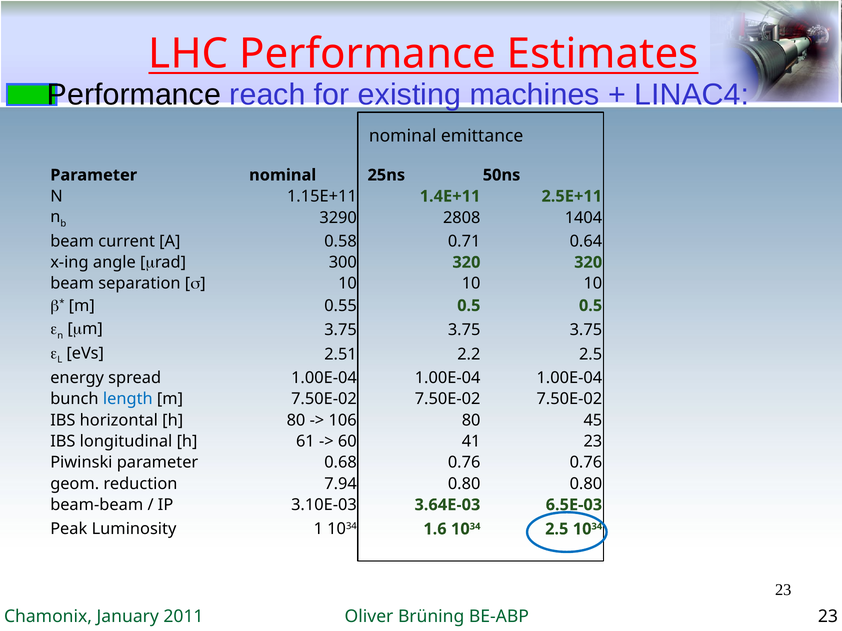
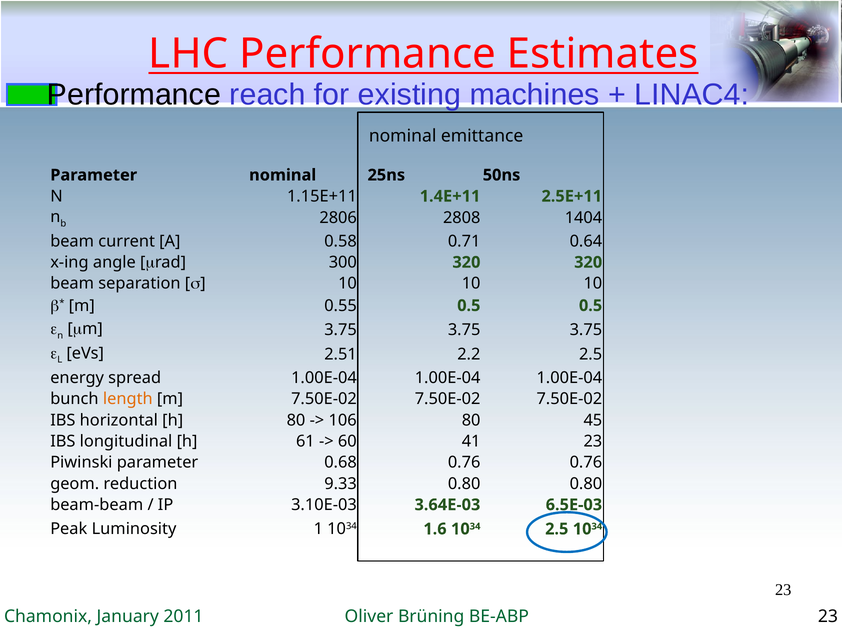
3290: 3290 -> 2806 (338, 218)
length colour: blue -> orange (128, 399)
7.94: 7.94 -> 9.33 (341, 484)
